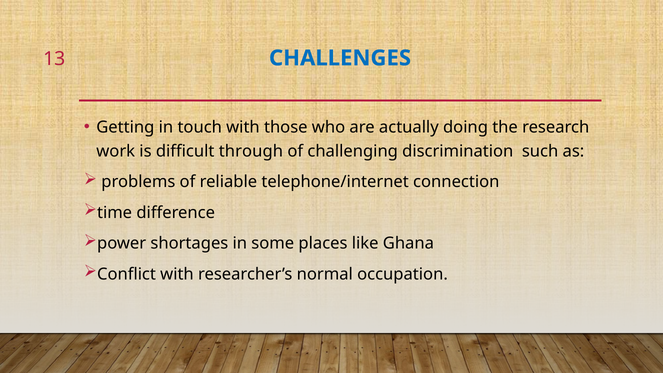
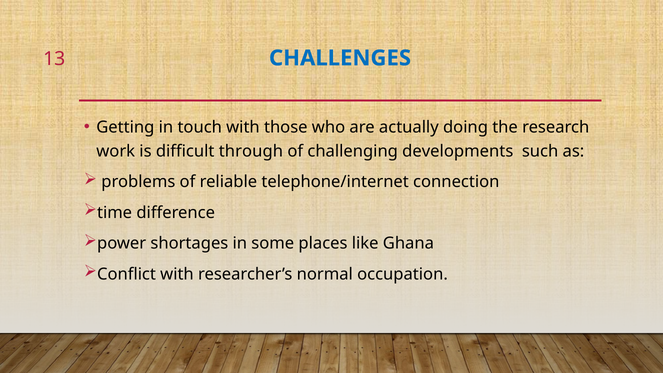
discrimination: discrimination -> developments (458, 151)
